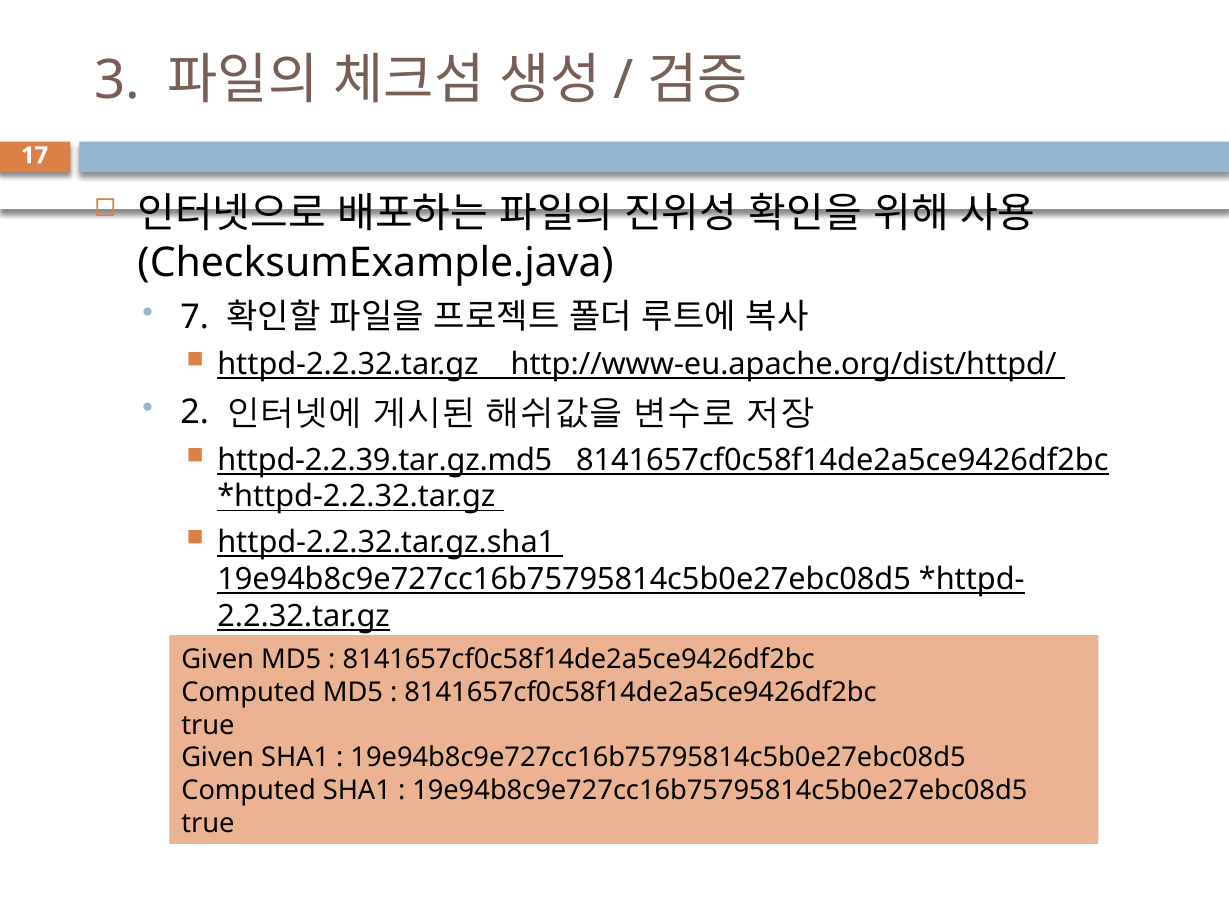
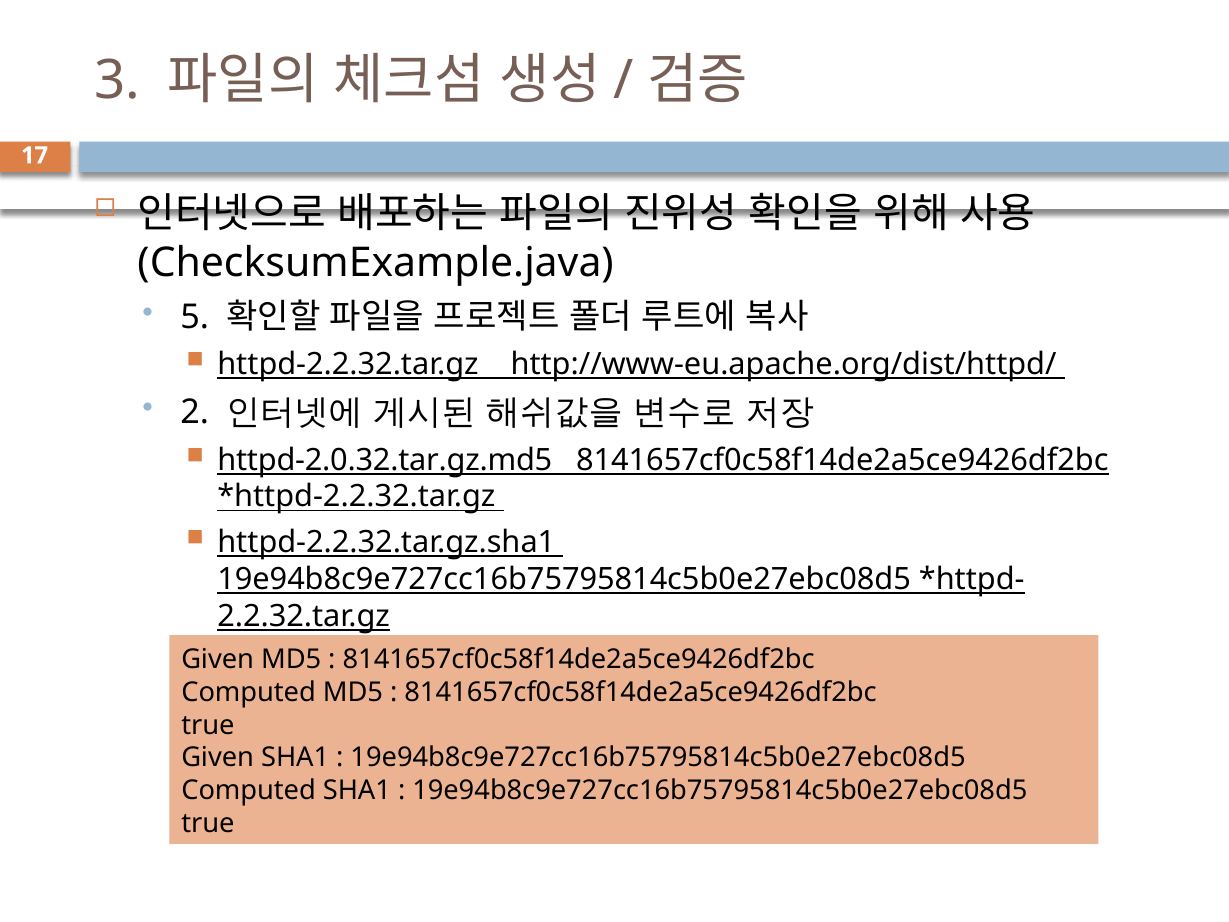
7: 7 -> 5 (195, 317)
httpd-2.2.39.tar.gz.md5: httpd-2.2.39.tar.gz.md5 -> httpd-2.0.32.tar.gz.md5 (385, 460)
